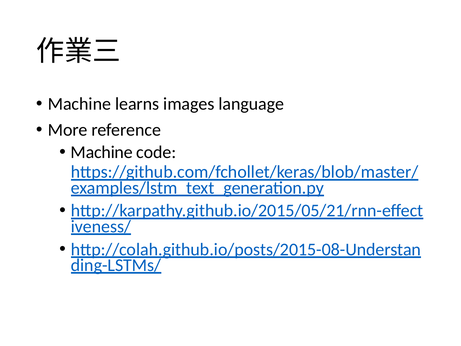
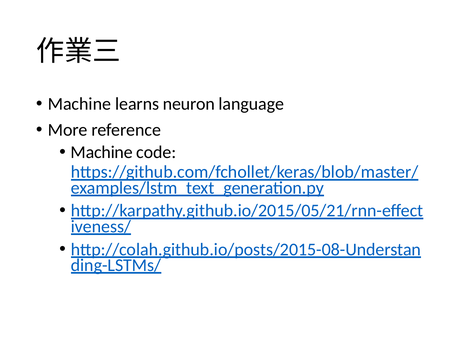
images: images -> neuron (189, 104)
